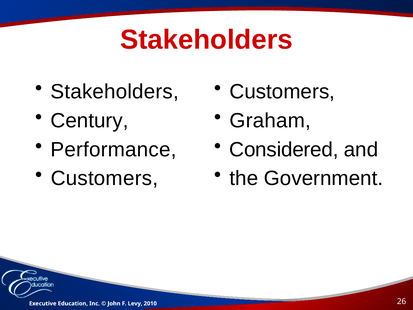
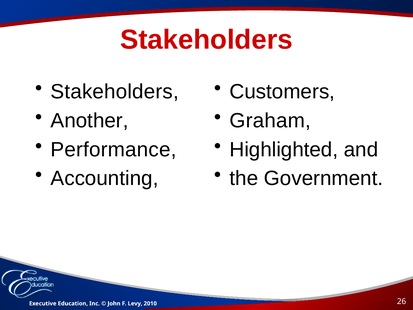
Century: Century -> Another (90, 121)
Considered: Considered -> Highlighted (284, 149)
Customers: Customers -> Accounting (104, 178)
